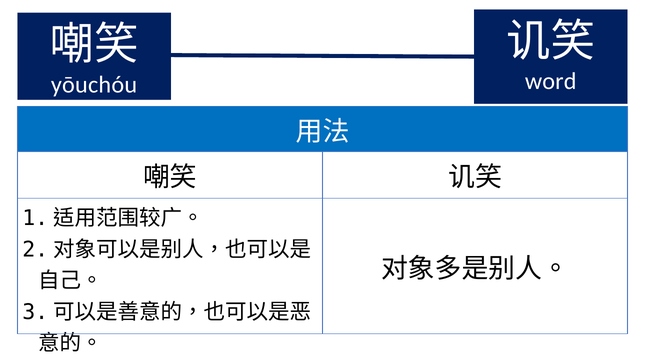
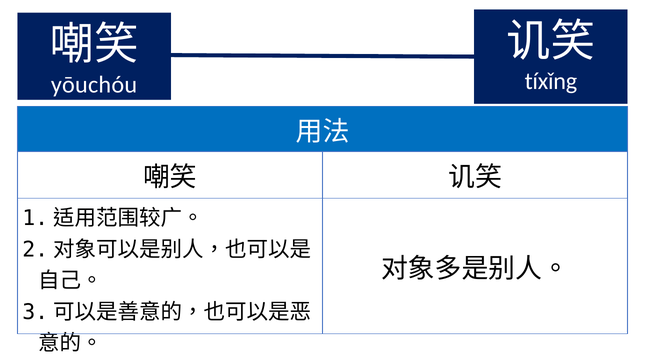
word: word -> tíxǐng (551, 81)
